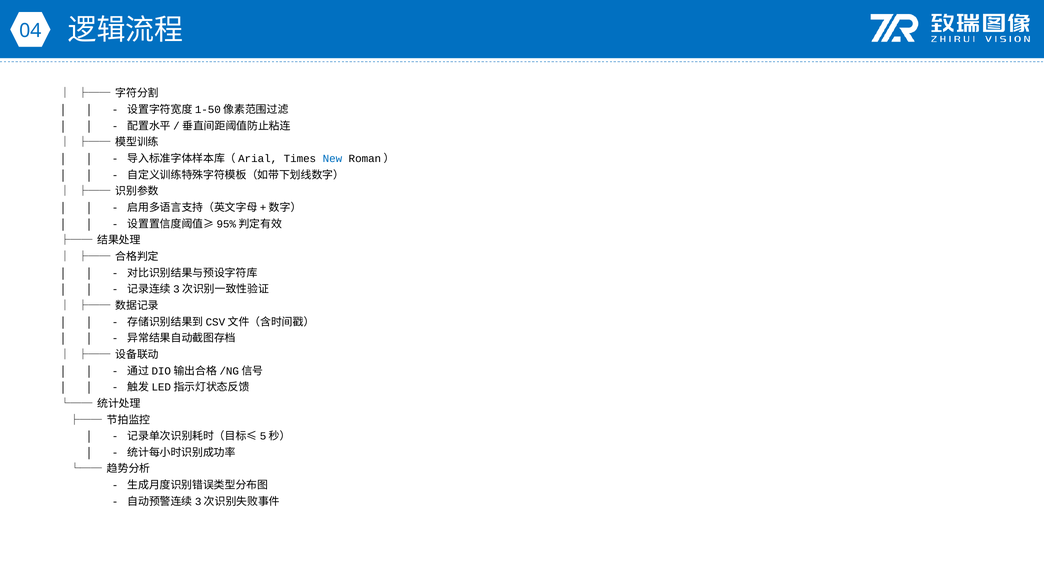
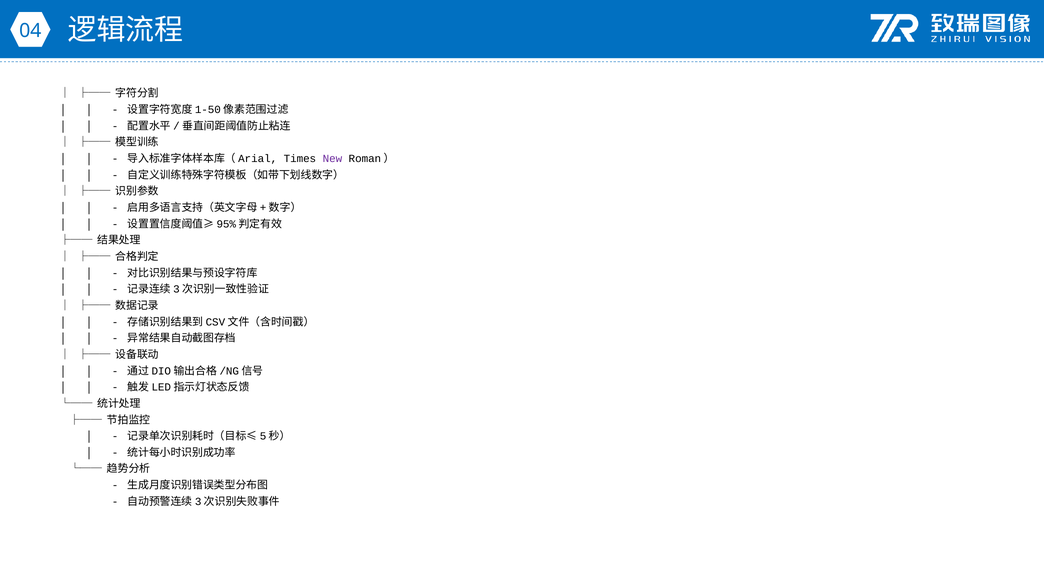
New colour: blue -> purple (332, 159)
